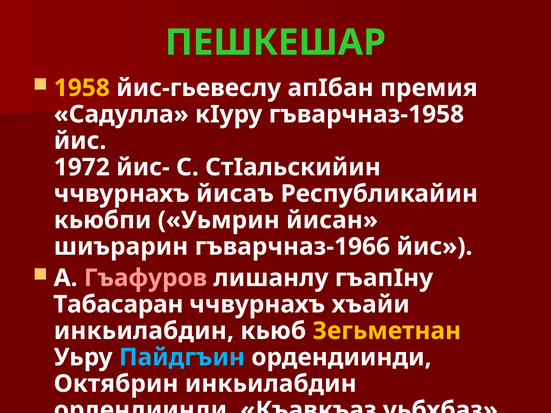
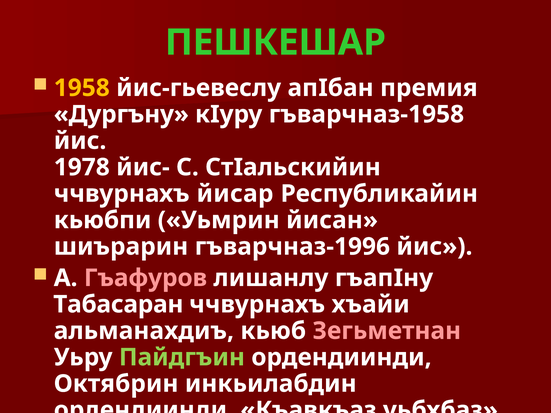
Садулла: Садулла -> Дургъну (121, 114)
1972: 1972 -> 1978 (82, 167)
йисаъ: йисаъ -> йисар (235, 194)
гъварчназ-1966: гъварчназ-1966 -> гъварчназ-1996 (292, 247)
инкьилабдин: инкьилабдин -> альманахдиъ (144, 331)
Зегьметнан colour: yellow -> pink (387, 331)
Пайдгъин colour: light blue -> light green (182, 358)
